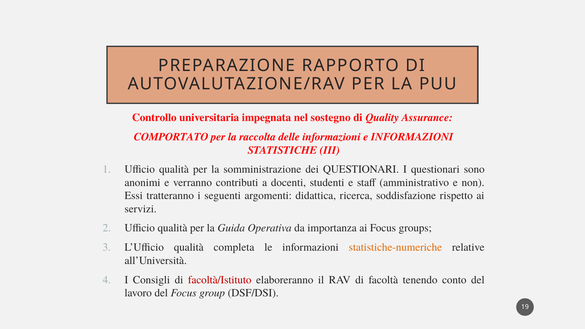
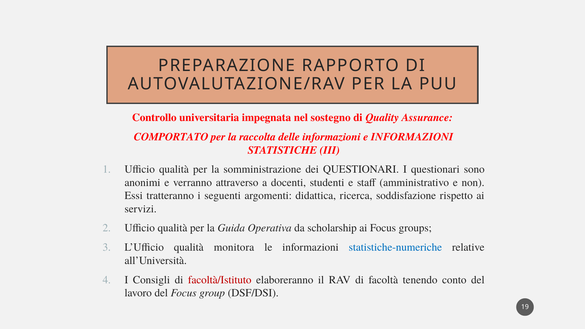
contributi: contributi -> attraverso (237, 183)
importanza: importanza -> scholarship (332, 228)
completa: completa -> monitora (234, 247)
statistiche-numeriche colour: orange -> blue (395, 247)
